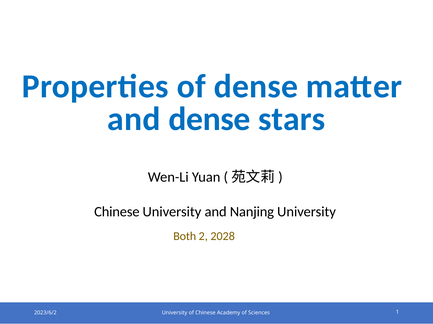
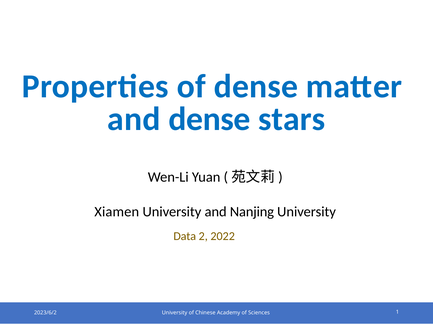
Chinese: Chinese -> Xiamen (117, 212)
Both: Both -> Data (185, 237)
2028: 2028 -> 2022 (223, 237)
